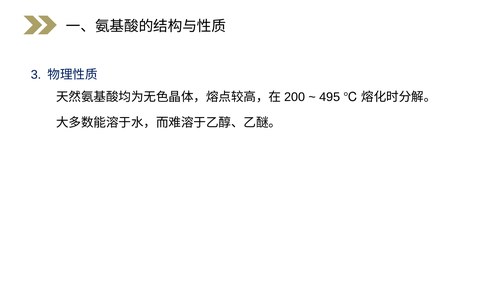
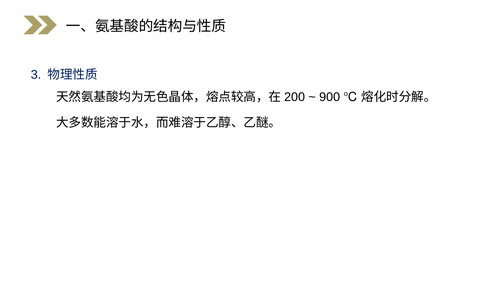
495: 495 -> 900 (330, 97)
